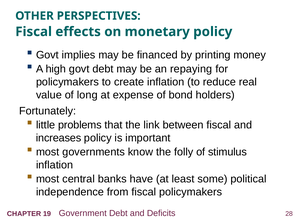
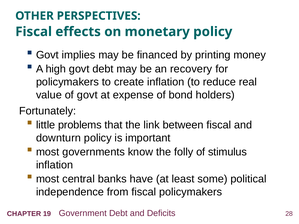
repaying: repaying -> recovery (191, 69)
of long: long -> govt (87, 95)
increases: increases -> downturn (58, 138)
